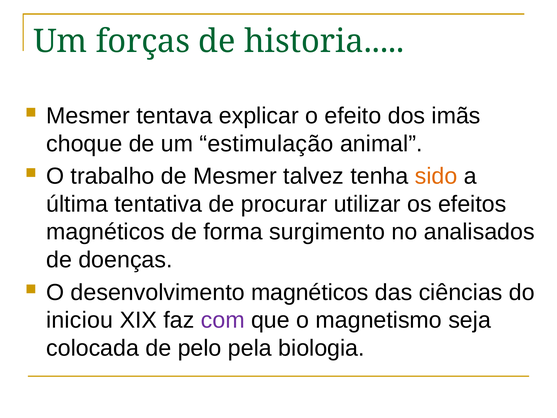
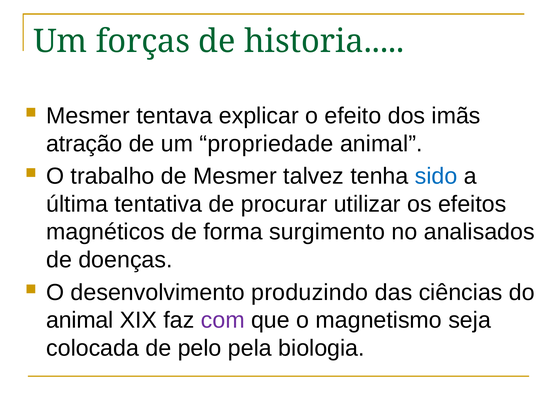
choque: choque -> atração (84, 144)
estimulação: estimulação -> propriedade (267, 144)
sido colour: orange -> blue (436, 176)
desenvolvimento magnéticos: magnéticos -> produzindo (310, 292)
iniciou: iniciou -> animal (80, 320)
